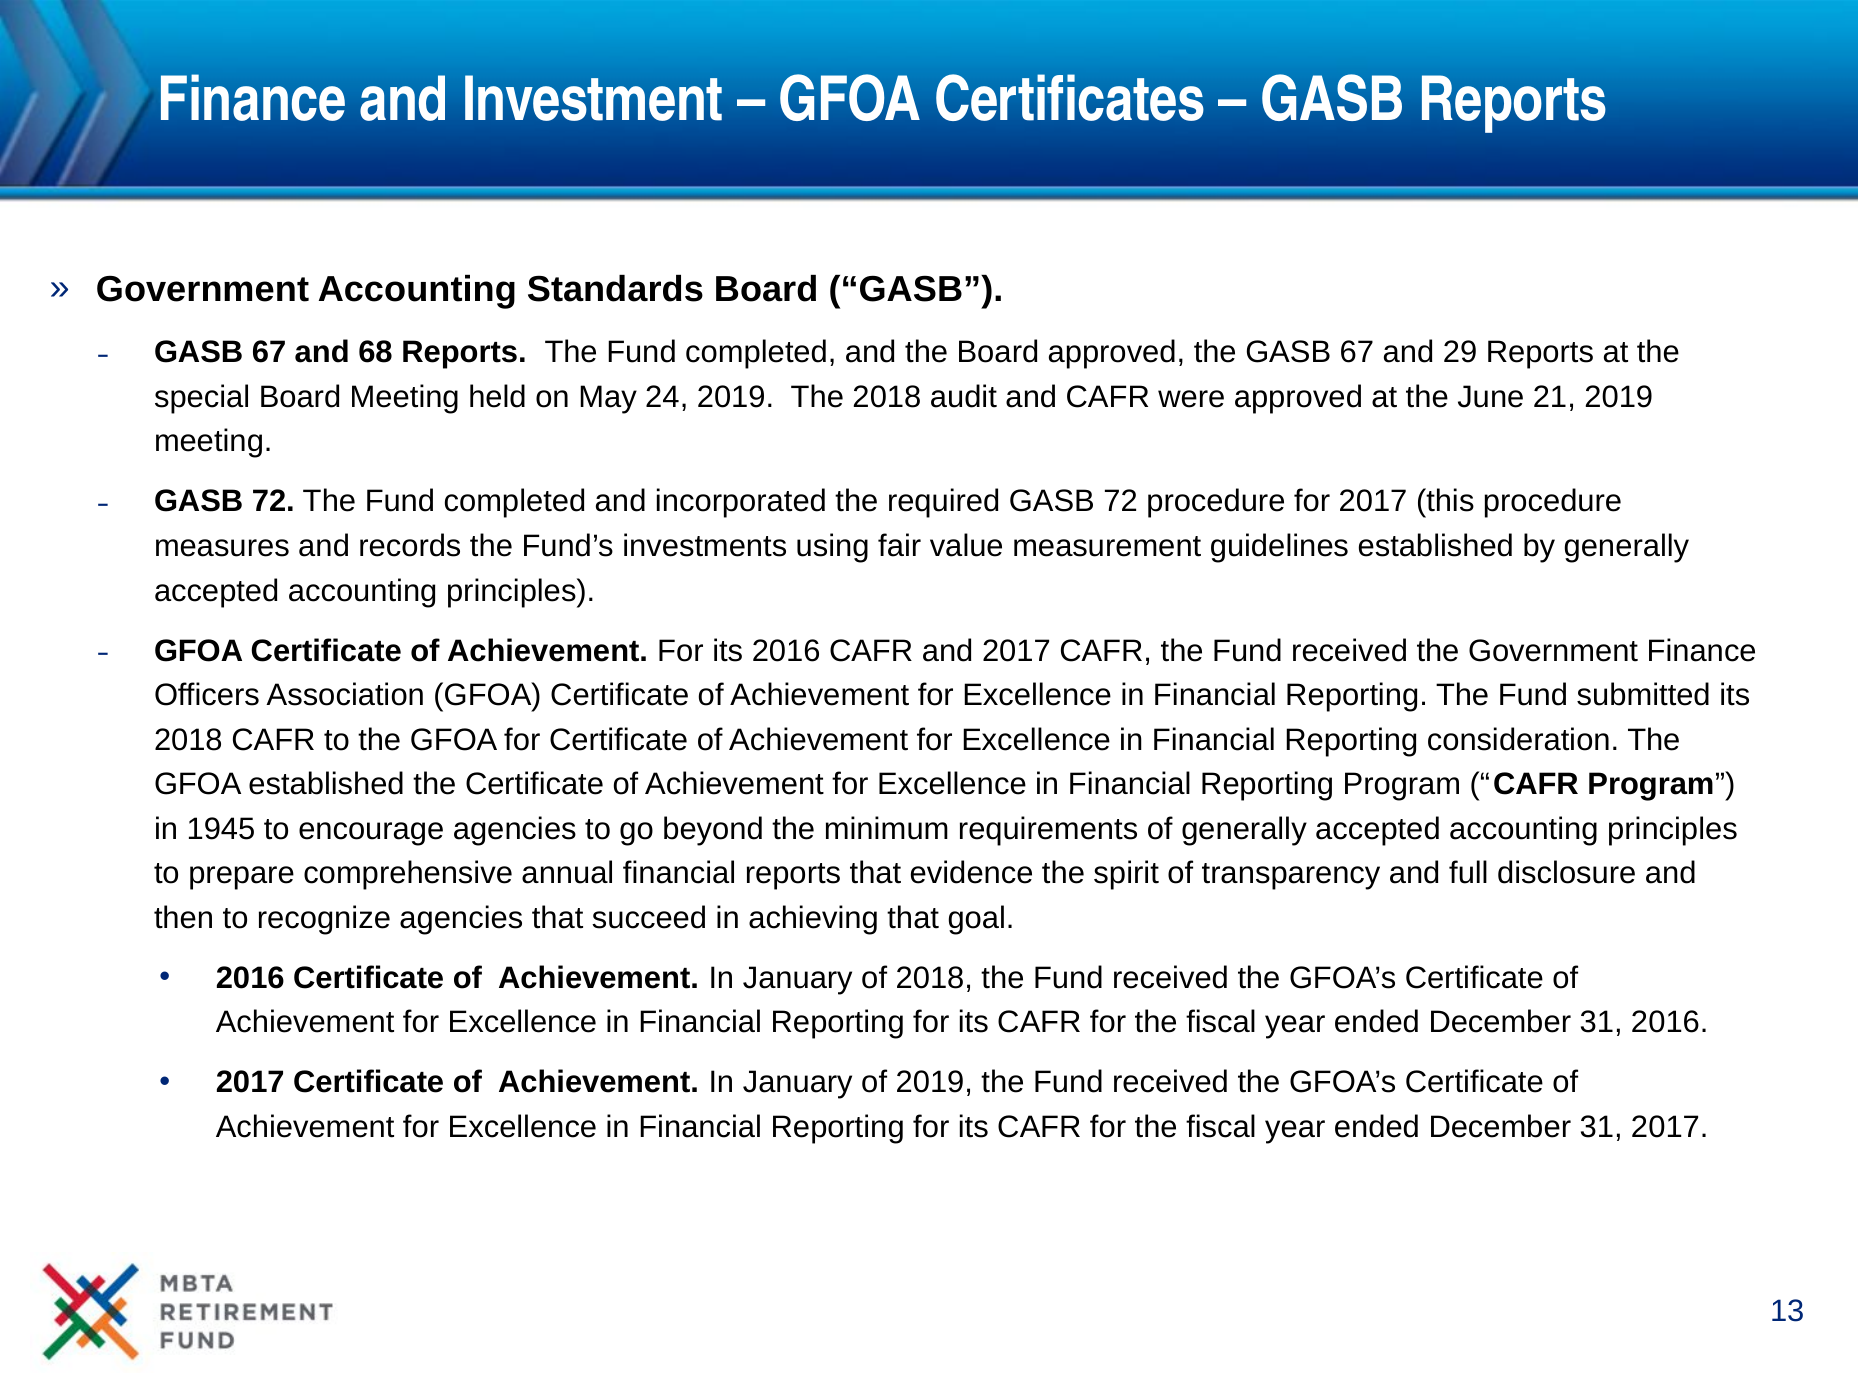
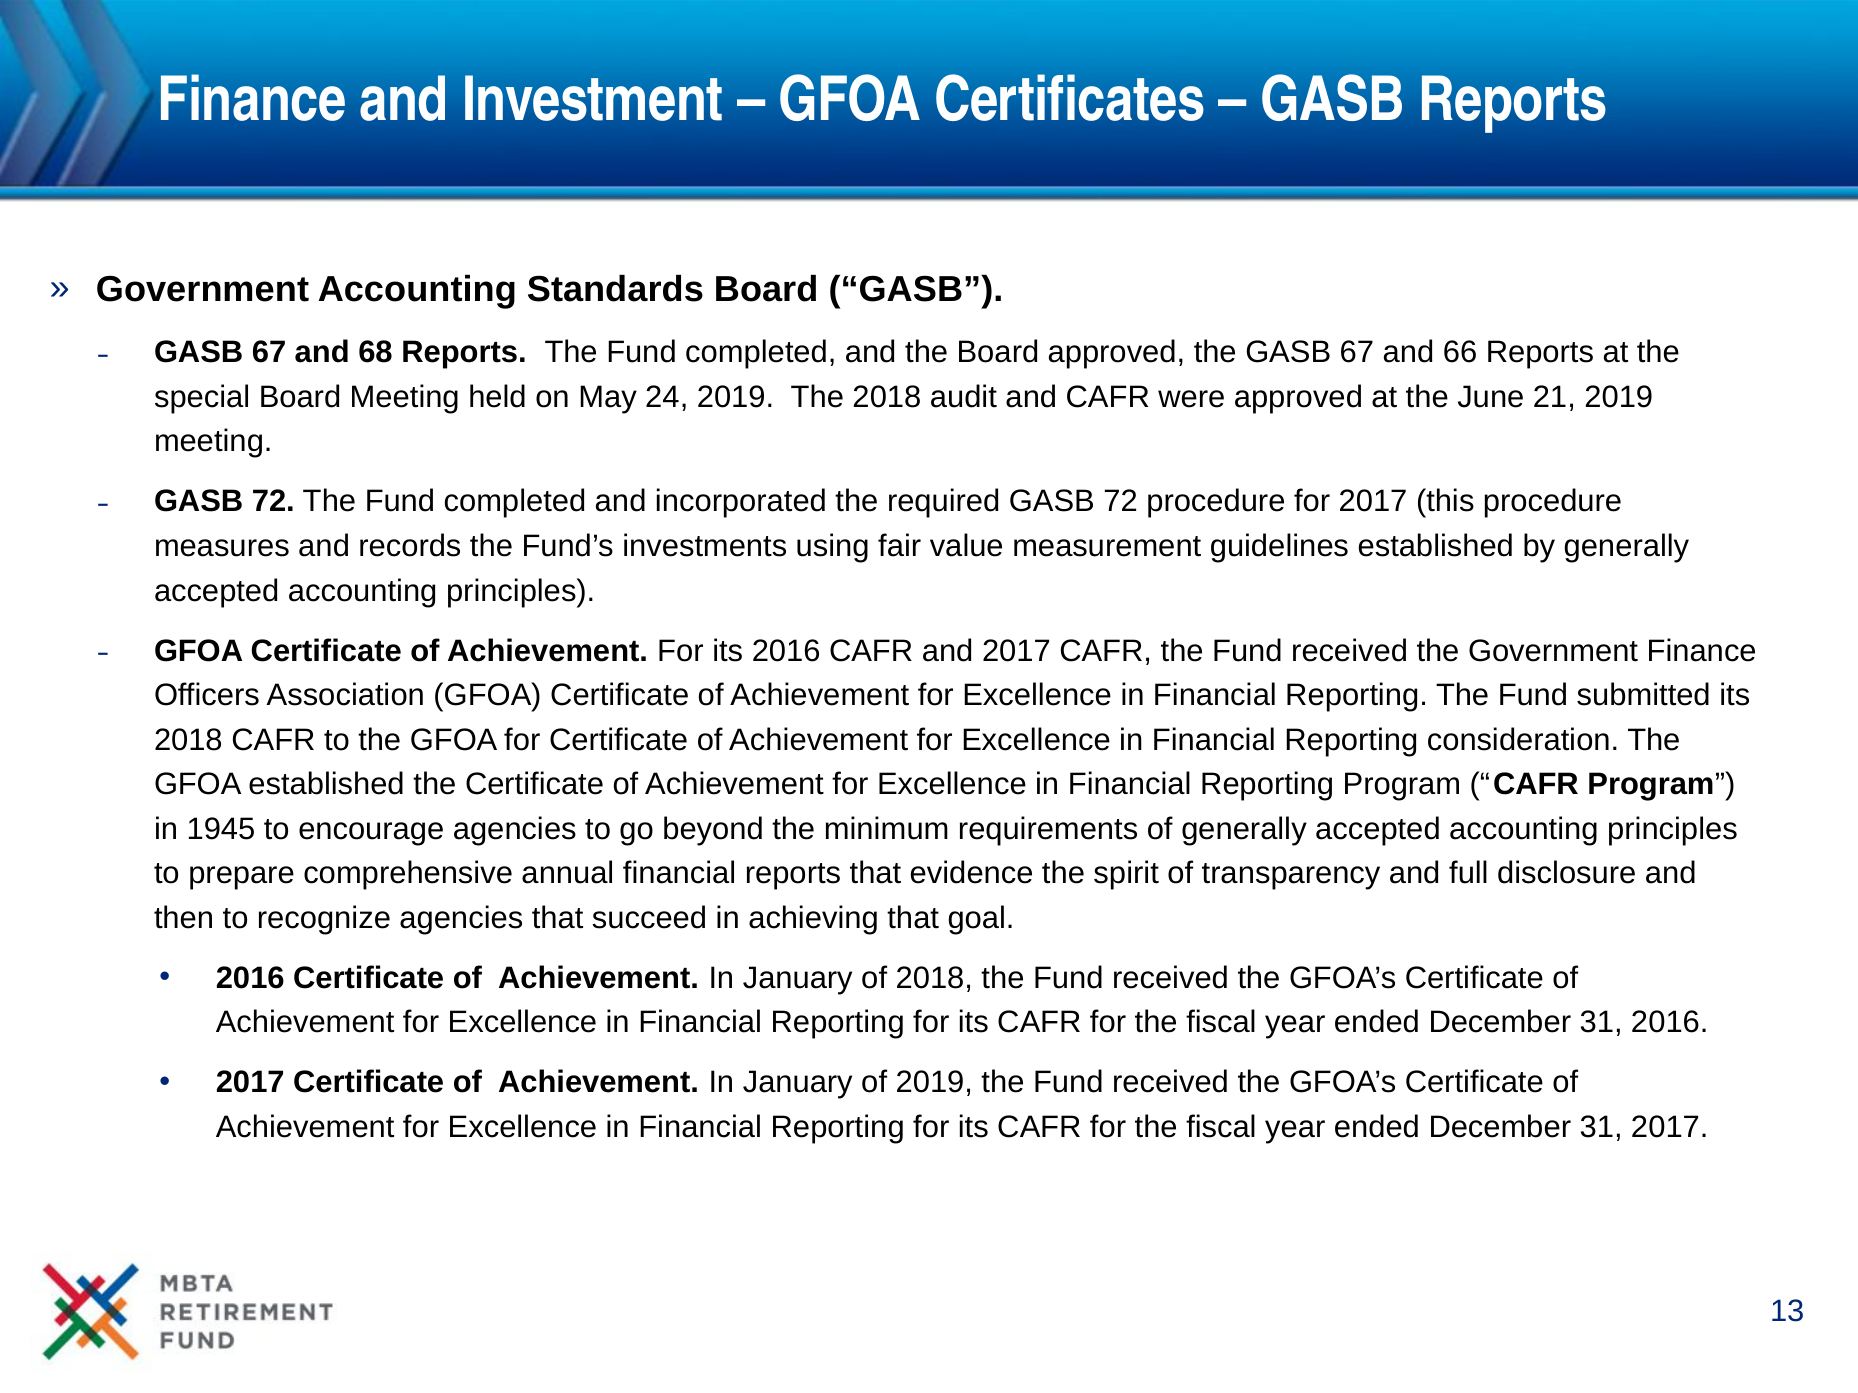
29: 29 -> 66 (1460, 353)
